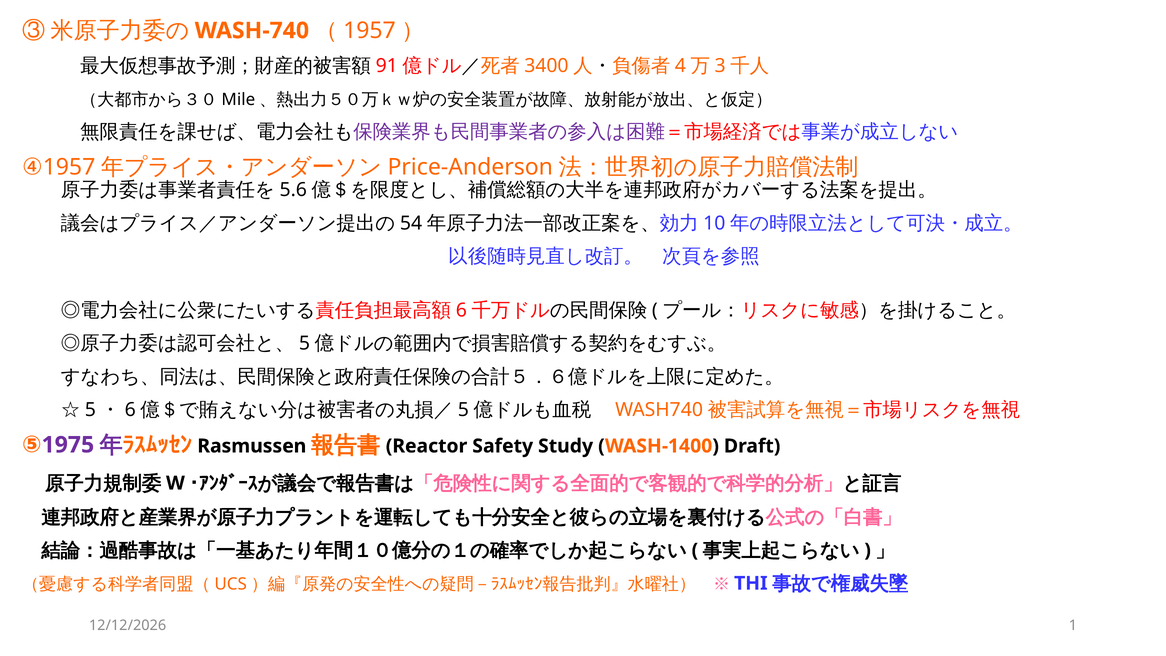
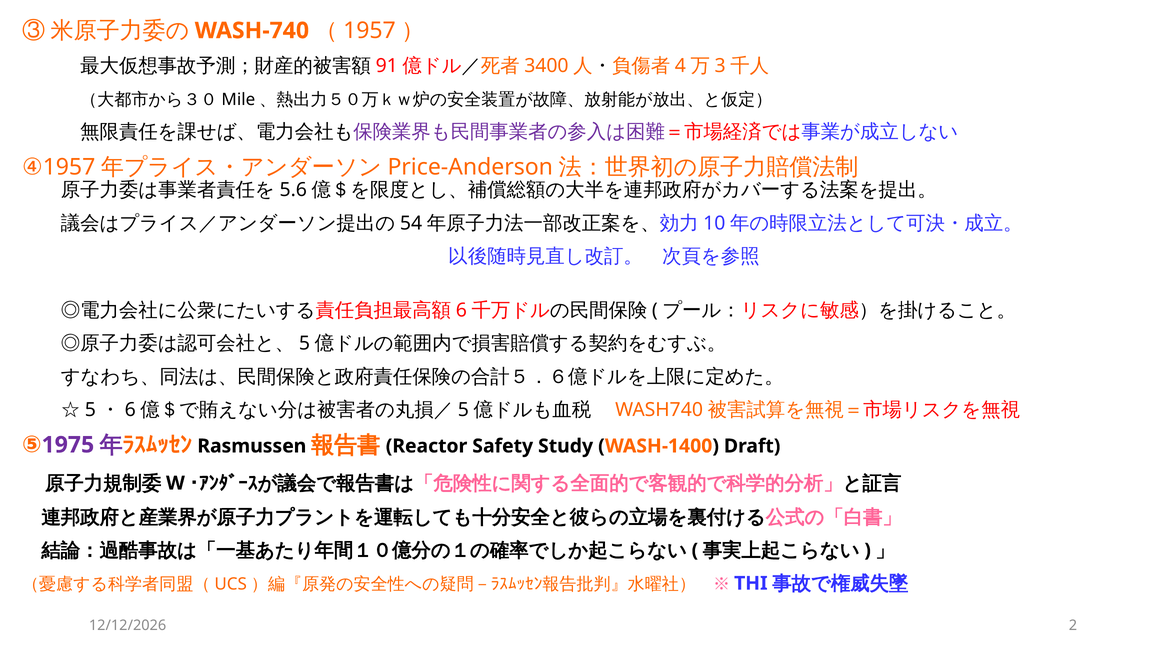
1: 1 -> 2 (1073, 625)
